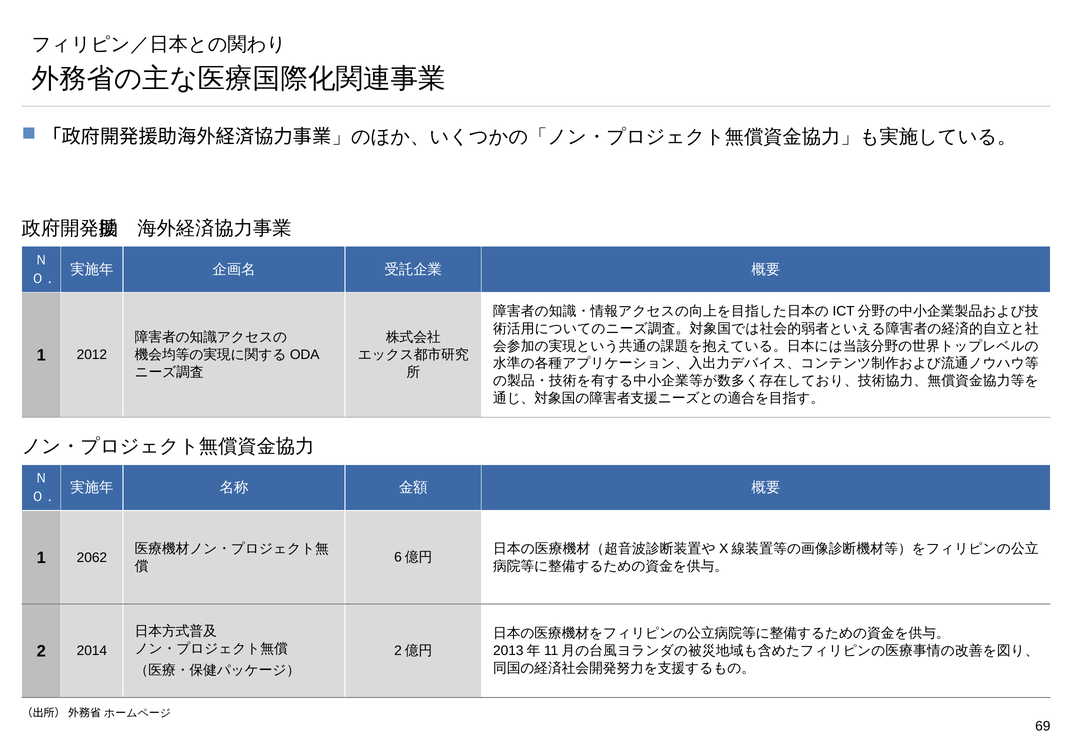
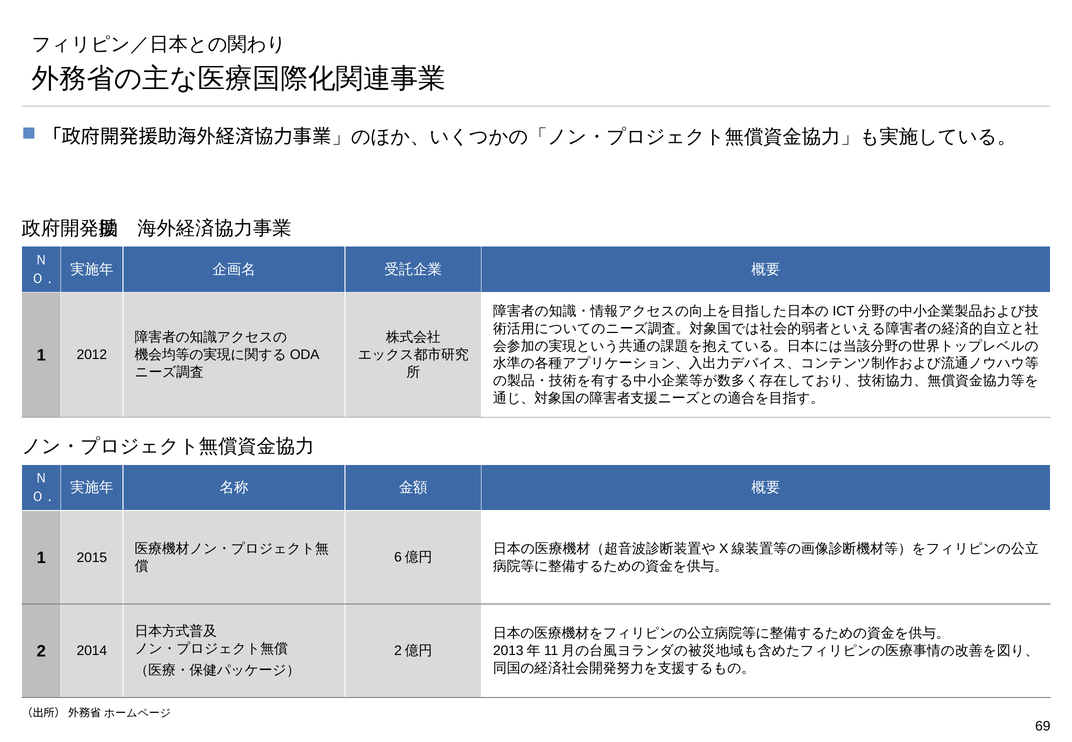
2062: 2062 -> 2015 (92, 558)
